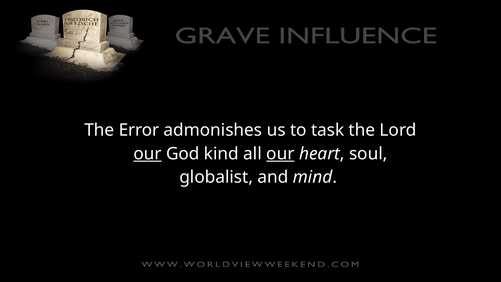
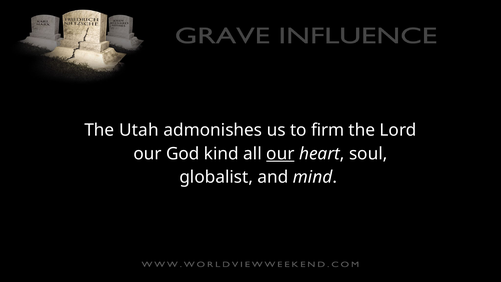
Error: Error -> Utah (139, 130)
task: task -> firm (328, 130)
our underline: present -> none (147, 154)
